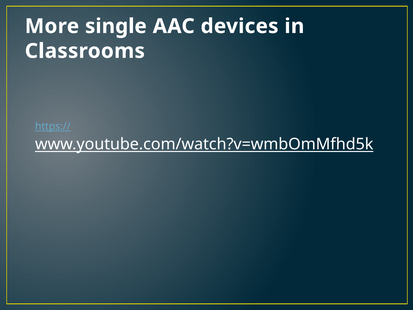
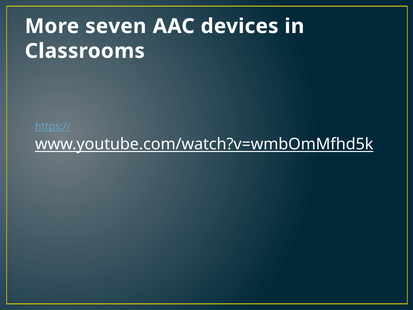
single: single -> seven (116, 26)
